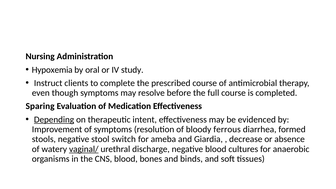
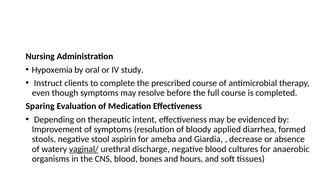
Depending underline: present -> none (54, 120)
ferrous: ferrous -> applied (227, 129)
switch: switch -> aspirin (124, 139)
binds: binds -> hours (192, 159)
